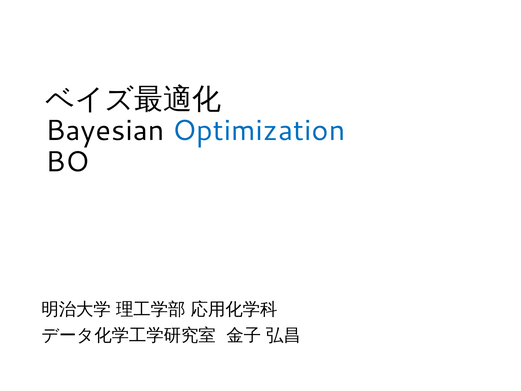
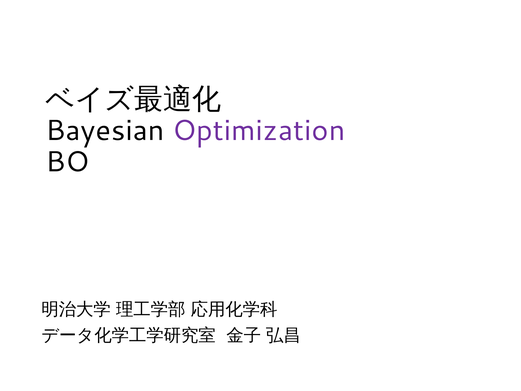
Optimization colour: blue -> purple (259, 131)
